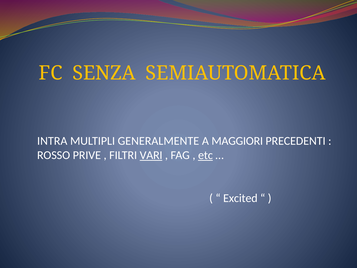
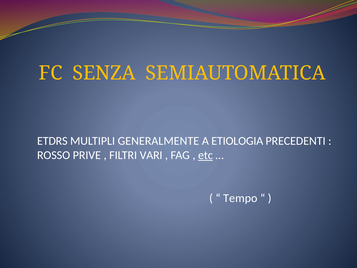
INTRA: INTRA -> ETDRS (52, 141)
MAGGIORI: MAGGIORI -> ETIOLOGIA (237, 141)
VARI underline: present -> none (151, 155)
Excited: Excited -> Tempo (240, 198)
